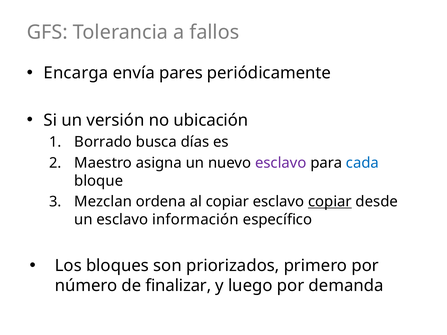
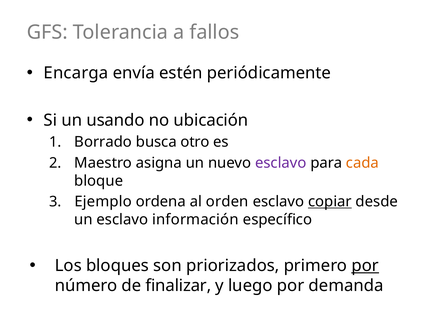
pares: pares -> estén (181, 73)
versión: versión -> usando (115, 120)
días: días -> otro (195, 142)
cada colour: blue -> orange (363, 163)
Mezclan: Mezclan -> Ejemplo (103, 202)
al copiar: copiar -> orden (227, 202)
por underline: none -> present (365, 266)
